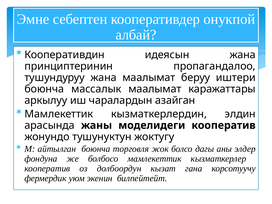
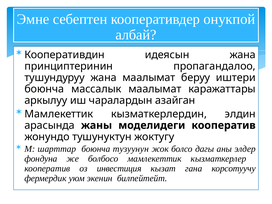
айтылган: айтылган -> шарттар (57, 149)
торговля: торговля -> тузуунун (131, 149)
долбоордун: долбоордун -> инвестиция (119, 169)
